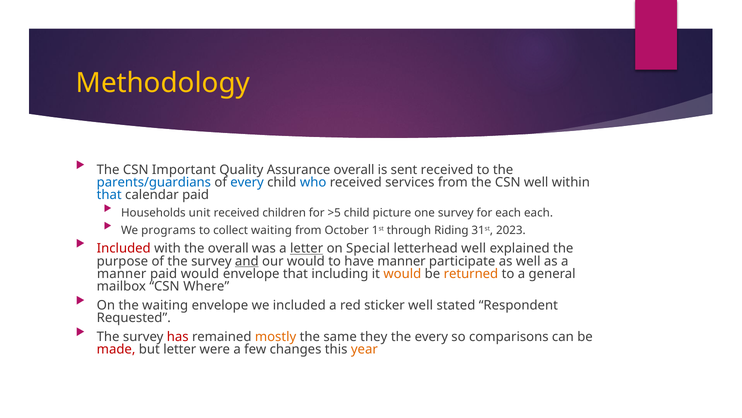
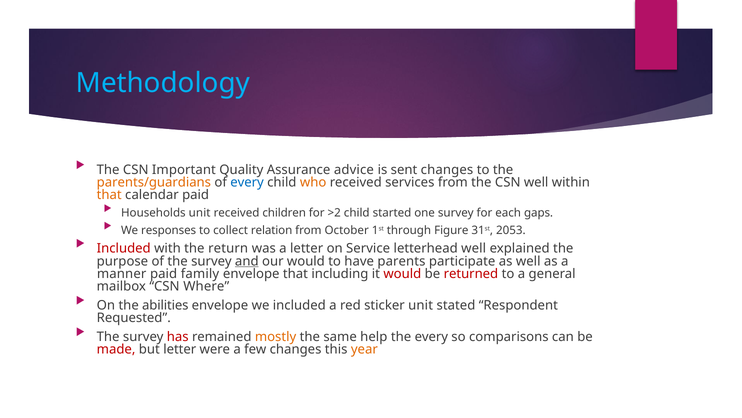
Methodology colour: yellow -> light blue (163, 83)
Assurance overall: overall -> advice (354, 170)
sent received: received -> changes (447, 170)
parents/guardians colour: blue -> orange (154, 182)
who colour: blue -> orange (313, 182)
that colour: blue -> orange (109, 195)
>5: >5 -> >2 (334, 213)
picture: picture -> started (392, 213)
each each: each -> gaps (539, 213)
programs: programs -> responses (169, 230)
collect waiting: waiting -> relation (272, 230)
Riding: Riding -> Figure (451, 230)
2023: 2023 -> 2053 (511, 230)
the overall: overall -> return (228, 248)
letter underline: present -> none (307, 248)
Special: Special -> Service (368, 248)
have manner: manner -> parents (401, 261)
paid would: would -> family (200, 273)
would colour: orange -> red (402, 273)
returned colour: orange -> red (471, 273)
the waiting: waiting -> abilities (165, 305)
sticker well: well -> unit (421, 305)
they: they -> help (374, 336)
